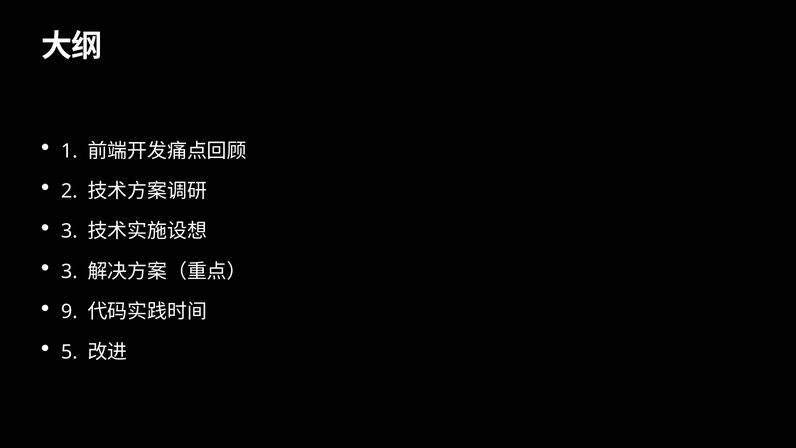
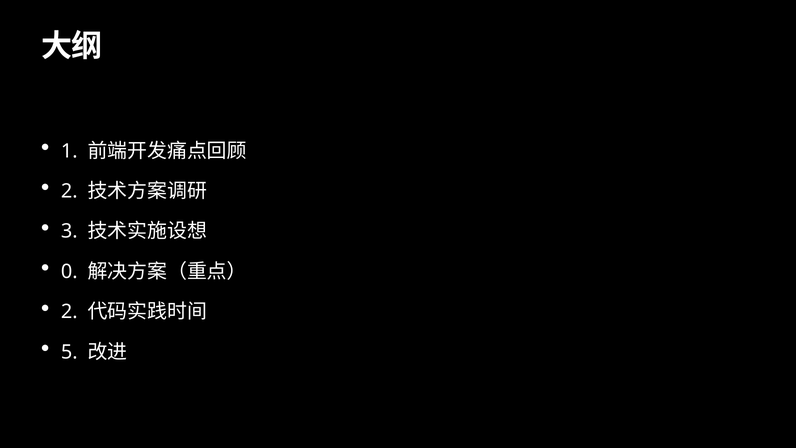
3: 3 -> 0 (69, 271)
9: 9 -> 2 (69, 312)
